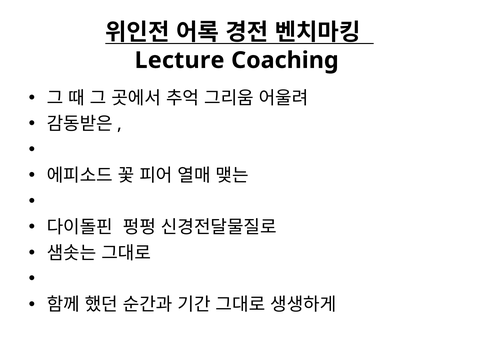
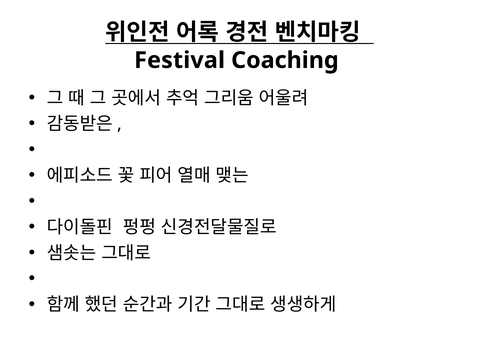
Lecture: Lecture -> Festival (180, 60)
